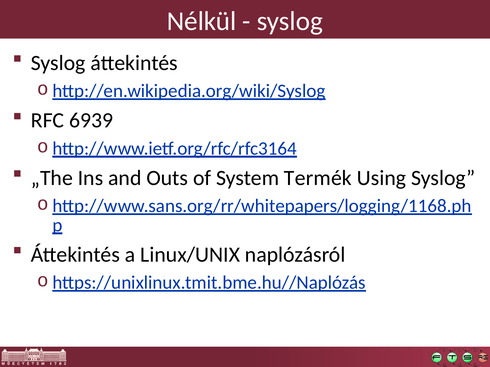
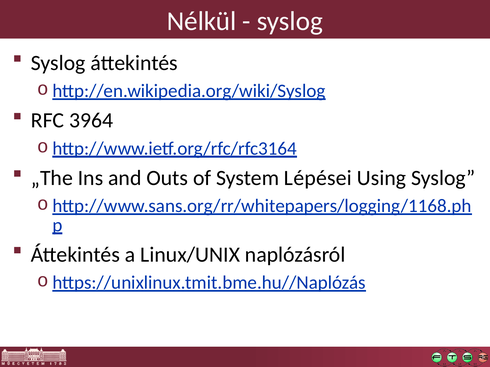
6939: 6939 -> 3964 (91, 121)
Termék: Termék -> Lépései (318, 178)
